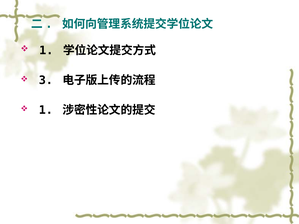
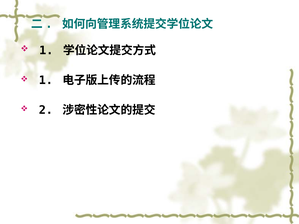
3: 3 -> 1 (46, 80)
1: 1 -> 2 (46, 110)
